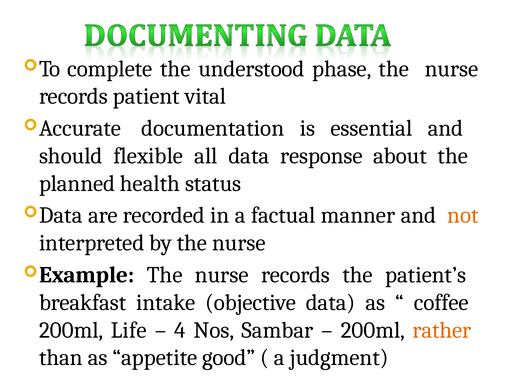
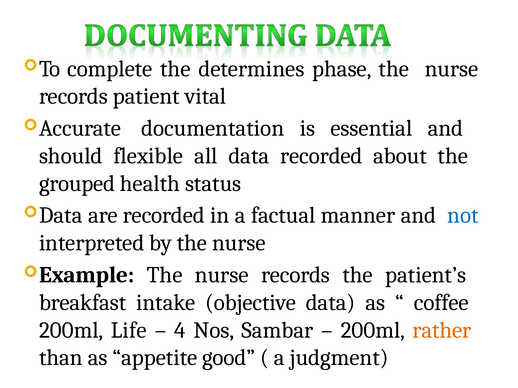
understood: understood -> determines (251, 69)
data response: response -> recorded (321, 156)
planned: planned -> grouped (77, 184)
not colour: orange -> blue (463, 216)
